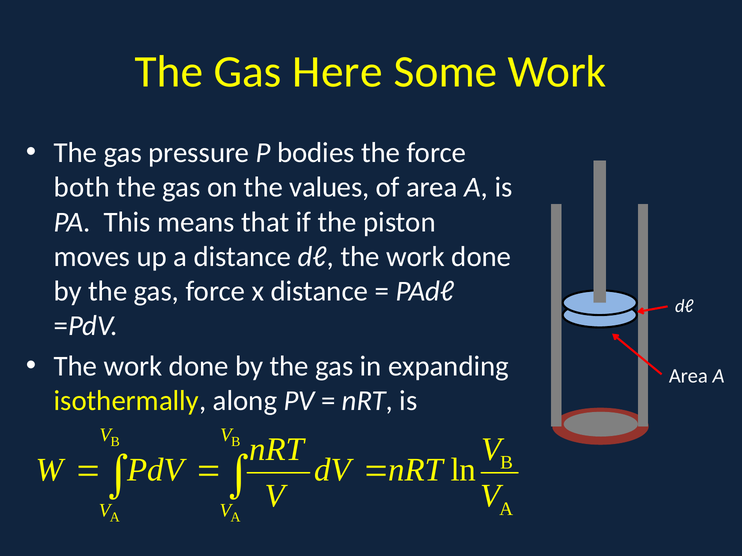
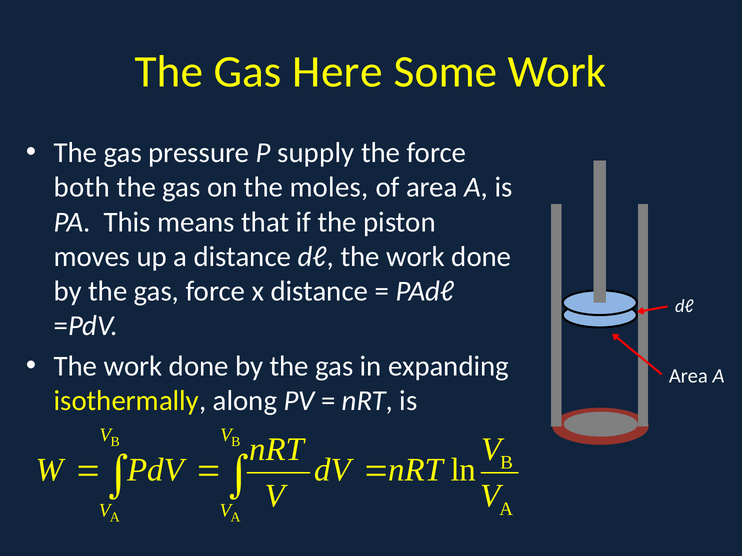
bodies: bodies -> supply (316, 153)
values: values -> moles (329, 188)
